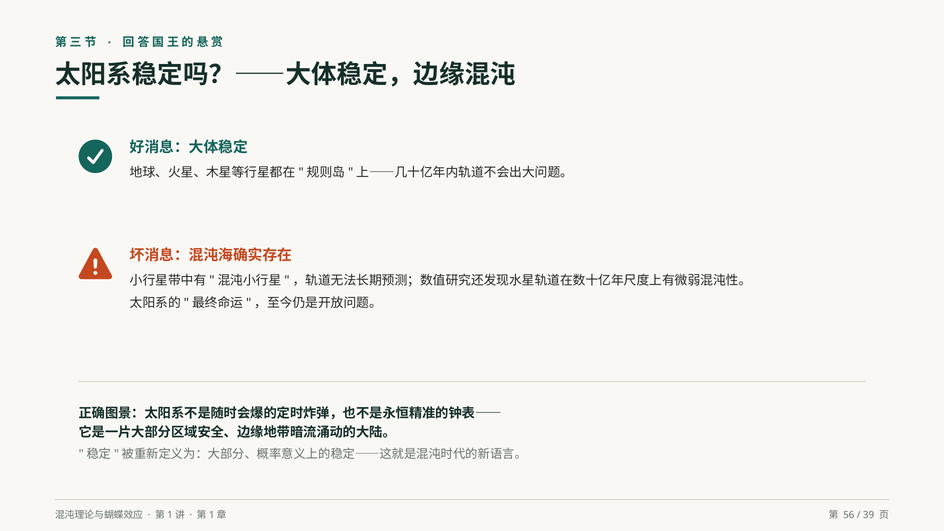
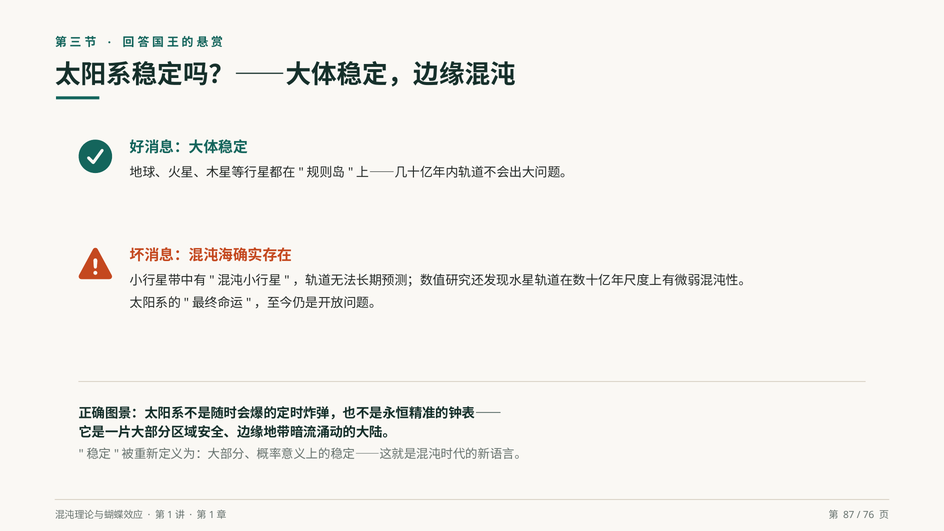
56: 56 -> 87 (849, 515)
39: 39 -> 76 (869, 515)
